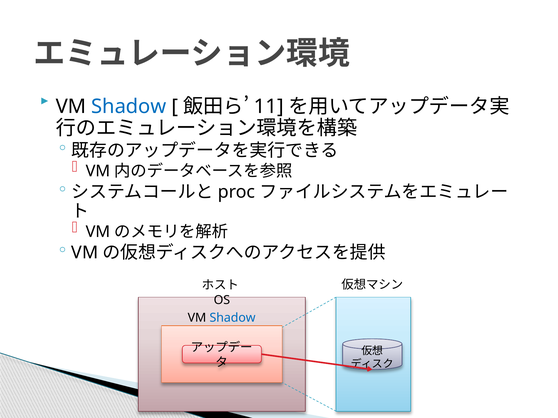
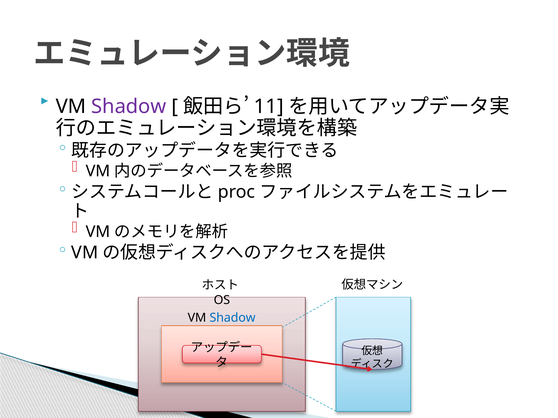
Shadow colour: blue -> purple (129, 107)
